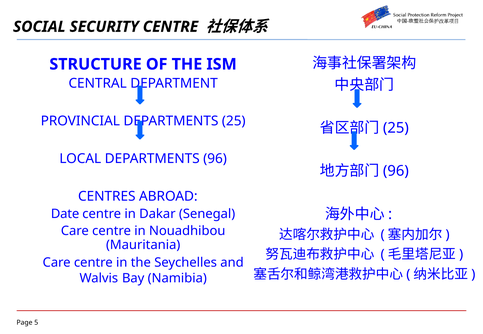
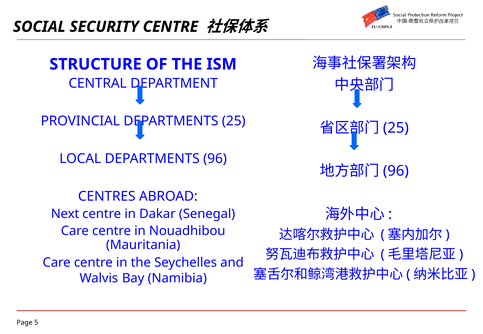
Date: Date -> Next (65, 214)
